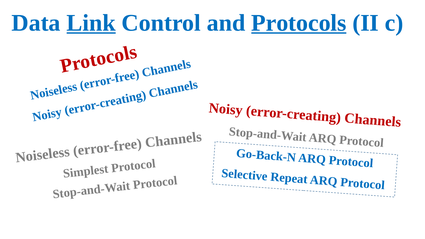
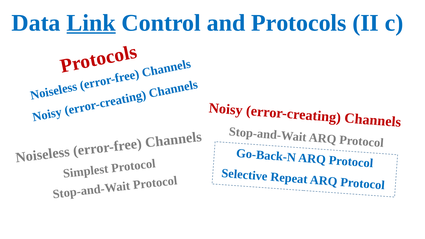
Protocols underline: present -> none (299, 23)
